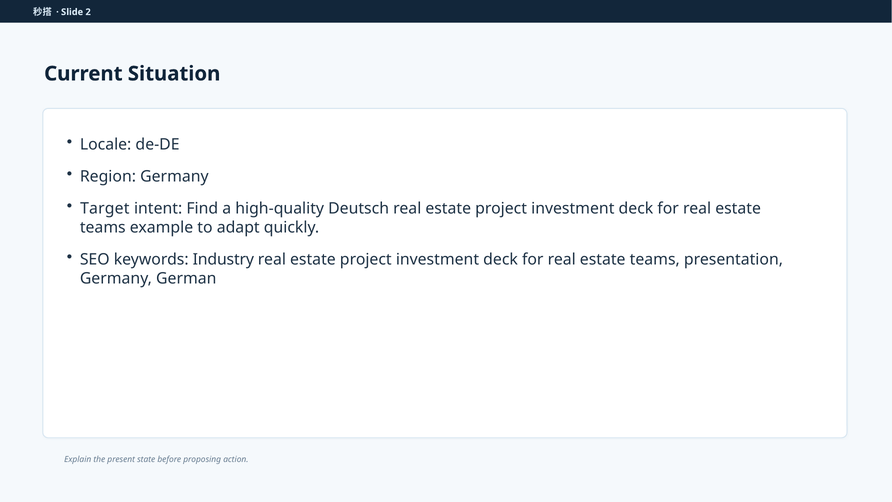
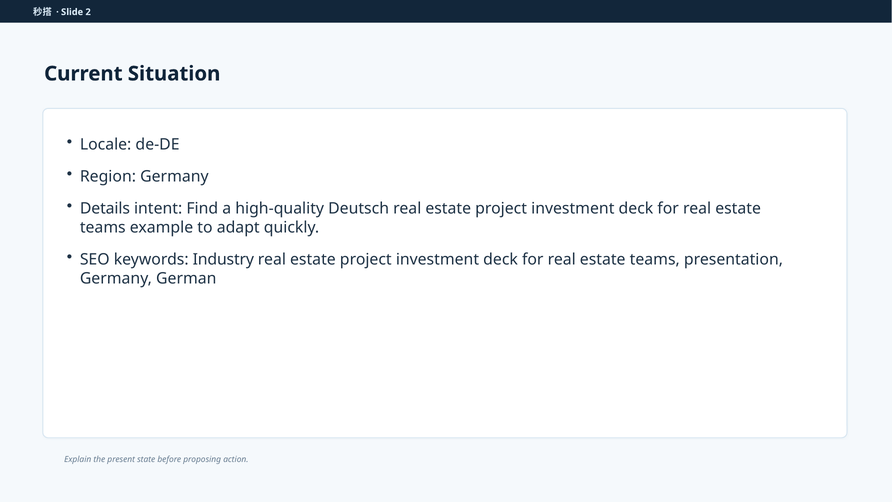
Target: Target -> Details (105, 208)
